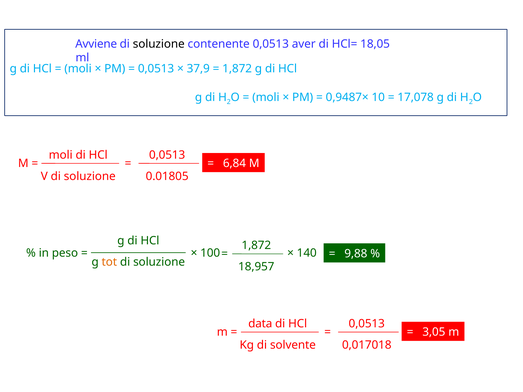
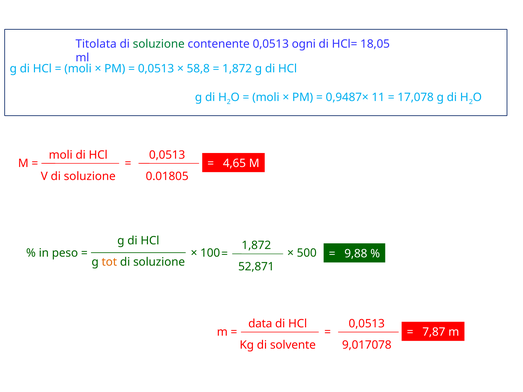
Avviene: Avviene -> Titolata (96, 44)
soluzione colour: black -> green (159, 44)
aver: aver -> ogni (304, 44)
37,9: 37,9 -> 58,8 (198, 69)
10: 10 -> 11 (378, 97)
6,84: 6,84 -> 4,65 (234, 163)
140: 140 -> 500 (307, 253)
18,957: 18,957 -> 52,871 (256, 267)
3,05: 3,05 -> 7,87 (434, 332)
0,017018: 0,017018 -> 9,017078 (367, 345)
